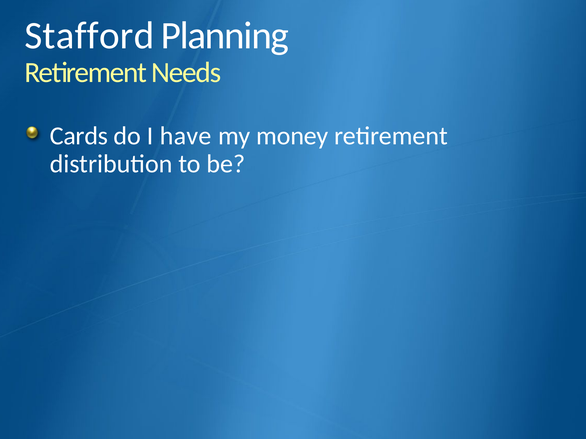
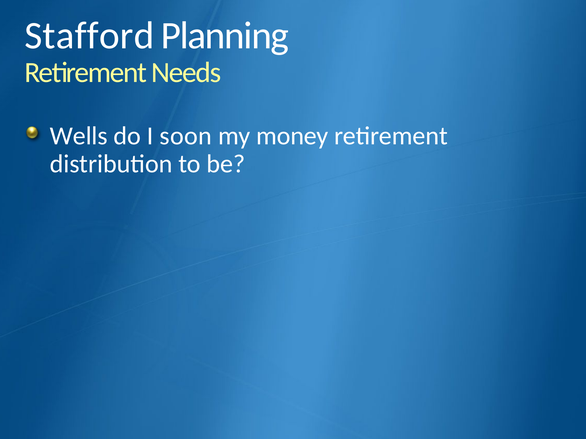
Cards: Cards -> Wells (79, 136)
have: have -> soon (186, 136)
